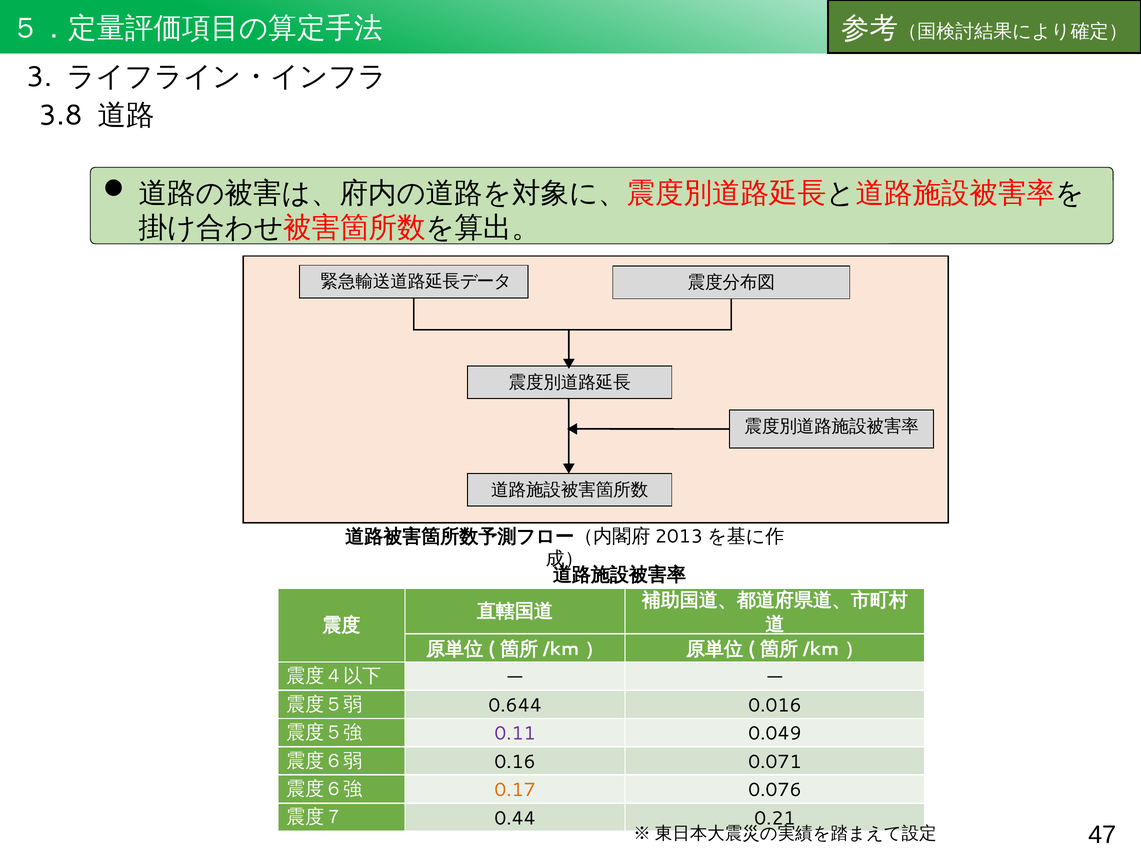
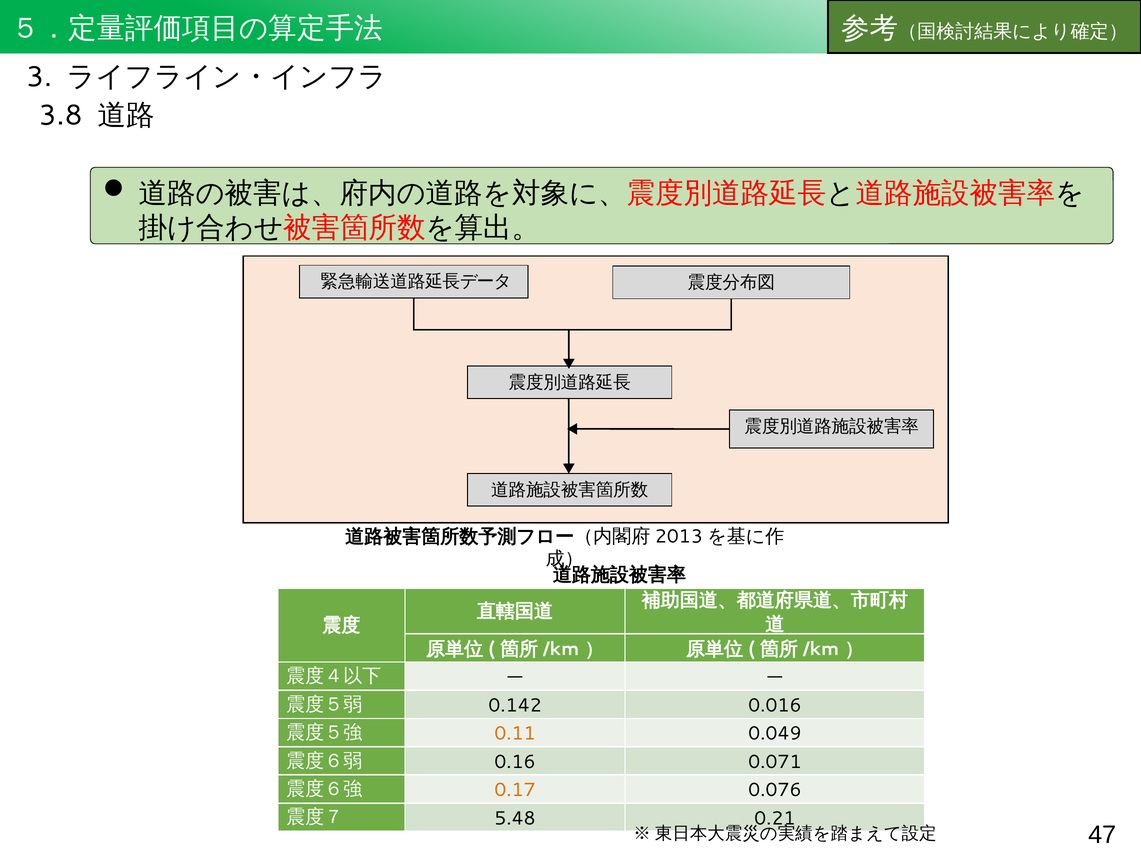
0.644: 0.644 -> 0.142 (515, 705)
0.11 colour: purple -> orange (515, 733)
0.44: 0.44 -> 5.48 (515, 818)
